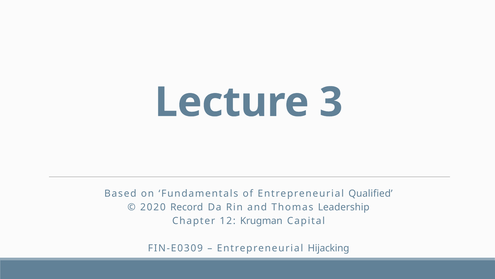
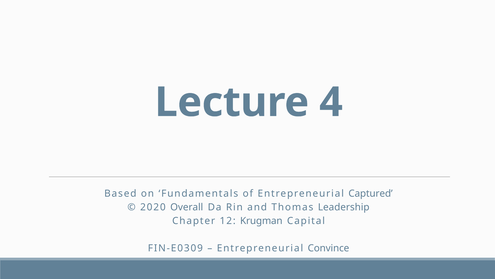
3: 3 -> 4 (331, 102)
Qualified: Qualified -> Captured (371, 193)
Record: Record -> Overall (187, 207)
Hijacking: Hijacking -> Convince (328, 248)
